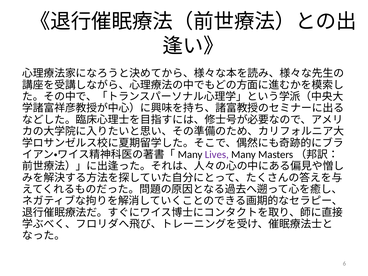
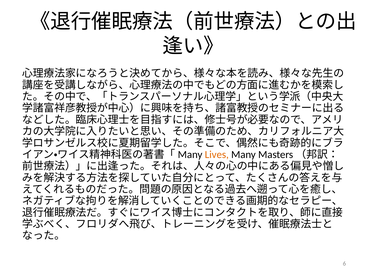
Lives colour: purple -> orange (217, 155)
